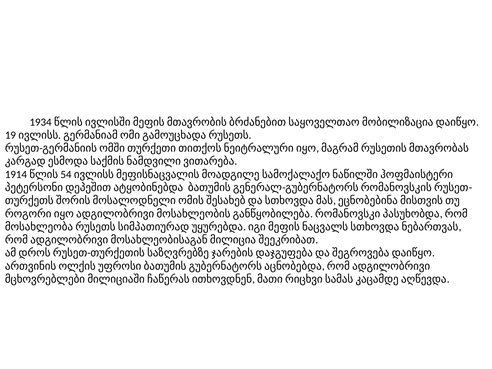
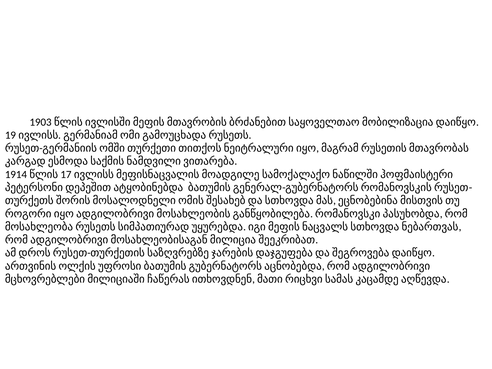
1934: 1934 -> 1903 (41, 122)
54: 54 -> 17 (66, 174)
